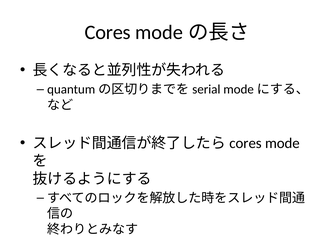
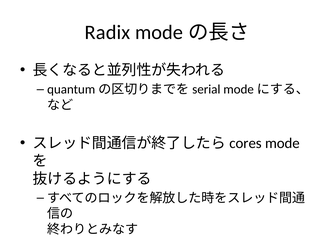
Cores: Cores -> Radix (107, 32)
